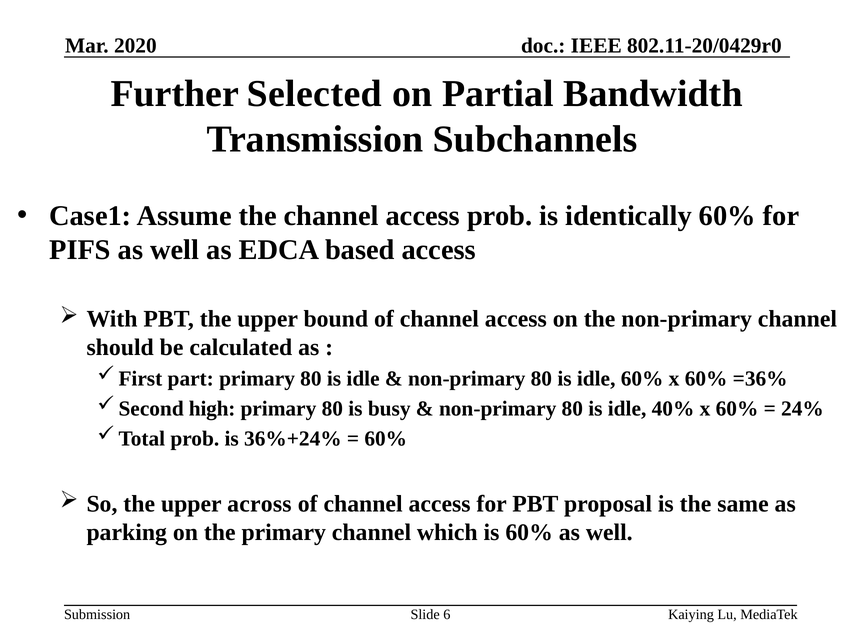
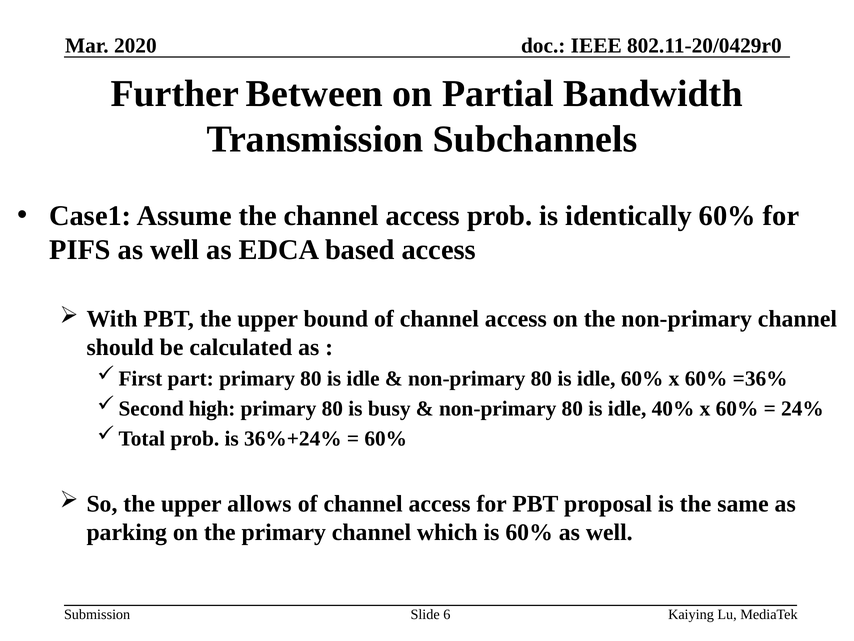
Selected: Selected -> Between (314, 94)
across: across -> allows (259, 503)
